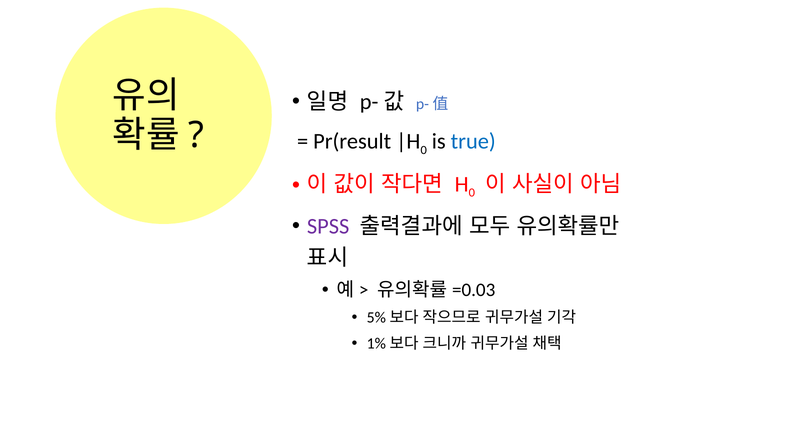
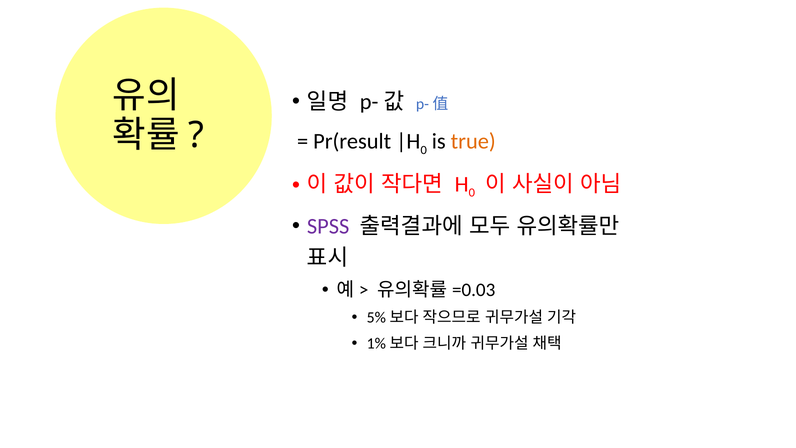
true colour: blue -> orange (473, 141)
